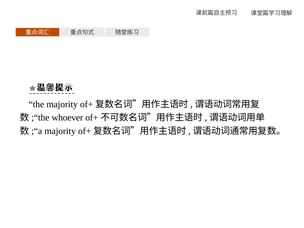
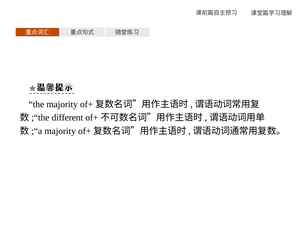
whoever: whoever -> different (67, 118)
